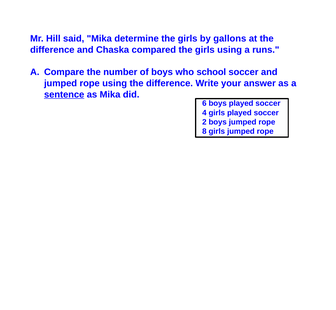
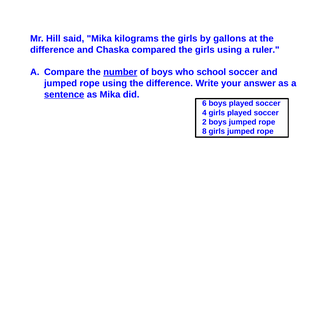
determine: determine -> kilograms (137, 39)
runs: runs -> ruler (266, 50)
number underline: none -> present (120, 72)
